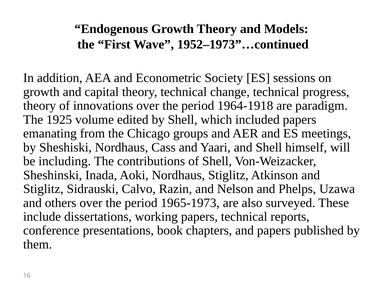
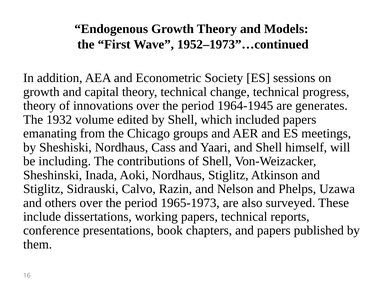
1964-1918: 1964-1918 -> 1964-1945 (245, 106)
paradigm: paradigm -> generates (322, 106)
1925: 1925 -> 1932 (59, 120)
